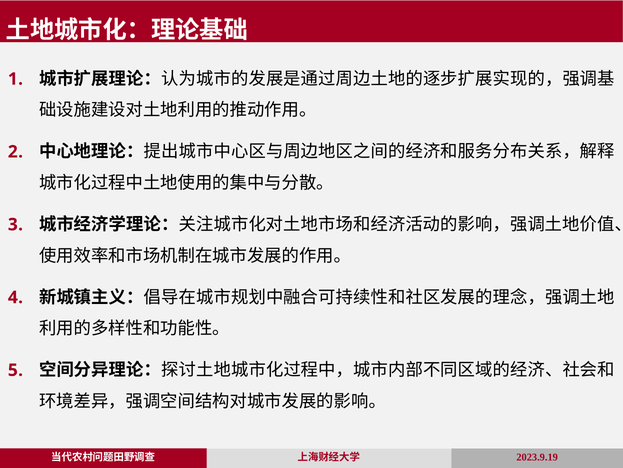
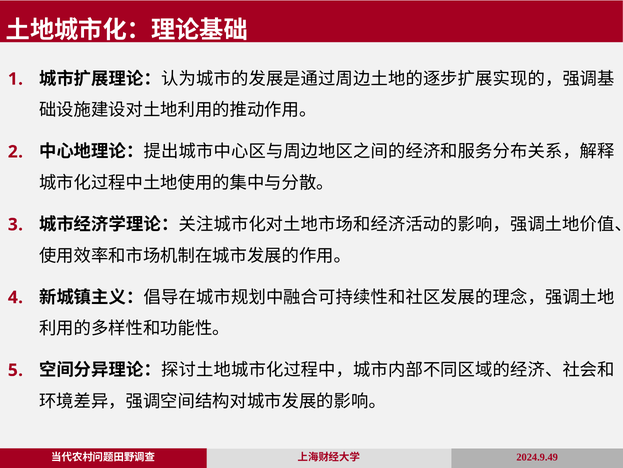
2023.9.19: 2023.9.19 -> 2024.9.49 (537, 457)
